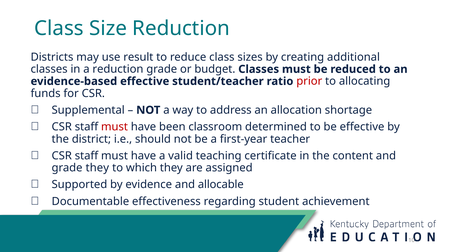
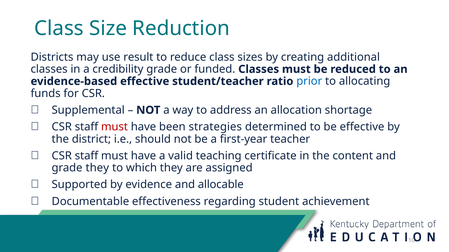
a reduction: reduction -> credibility (118, 69)
budget: budget -> funded (215, 69)
prior colour: red -> blue (309, 81)
classroom: classroom -> strategies (215, 127)
